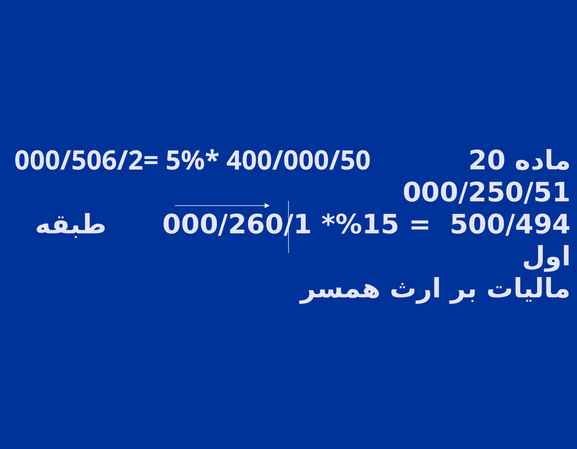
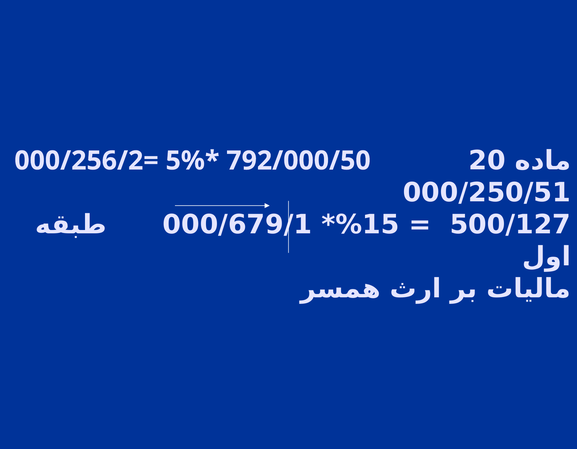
000/506/2=: 000/506/2= -> 000/256/2= (86, 161)
400/000/50: 400/000/50 -> 792/000/50 (299, 161)
000/260/1: 000/260/1 -> 000/679/1 (237, 225)
500/494: 500/494 -> 500/127 (510, 225)
